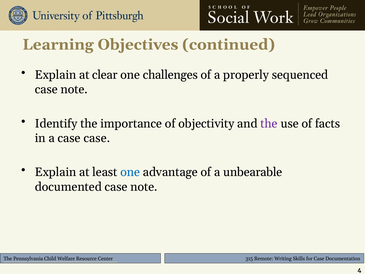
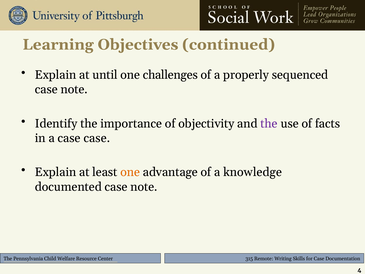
clear: clear -> until (105, 75)
one colour: blue -> orange (130, 172)
unbearable: unbearable -> knowledge (253, 172)
